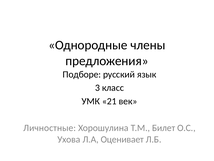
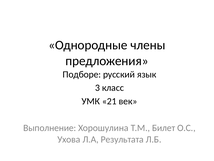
Личностные: Личностные -> Выполнение (50, 128)
Оценивает: Оценивает -> Результата (122, 139)
